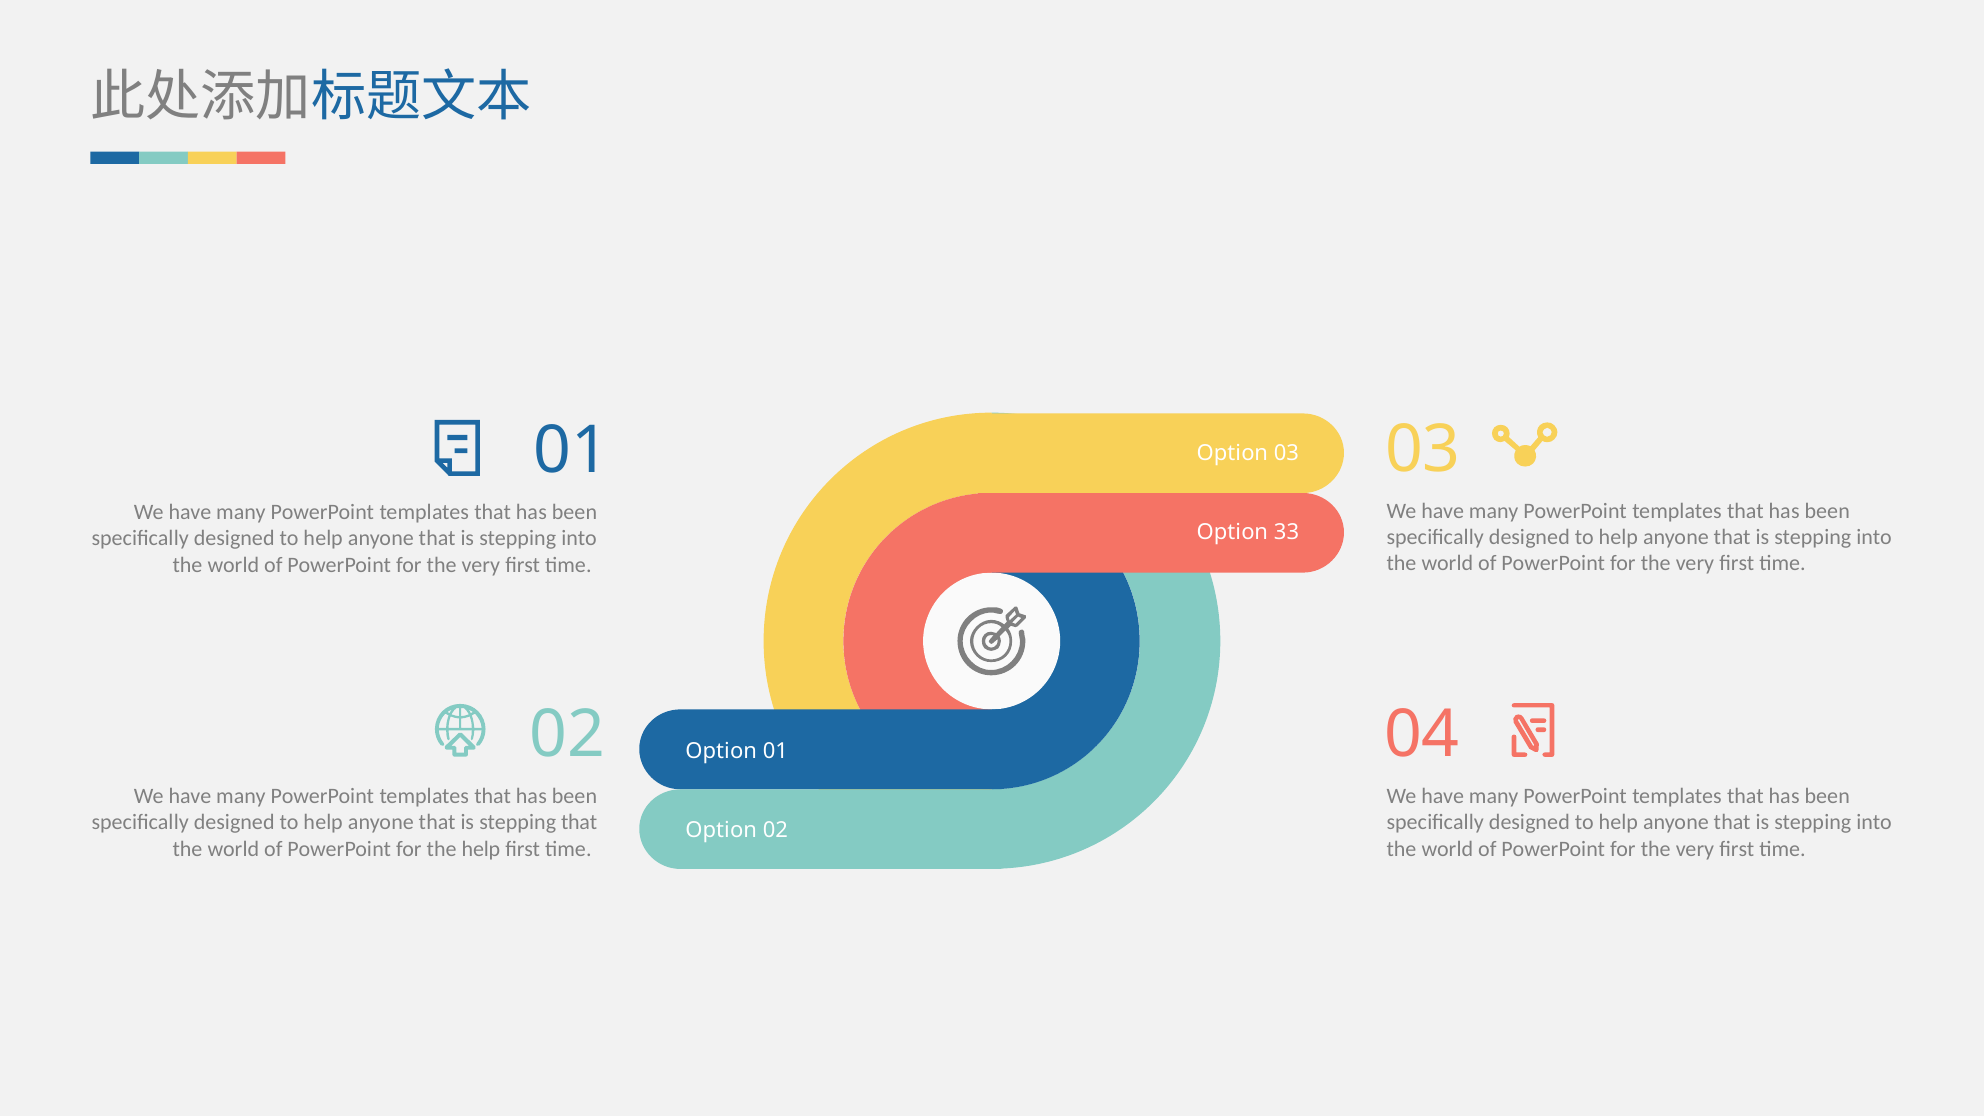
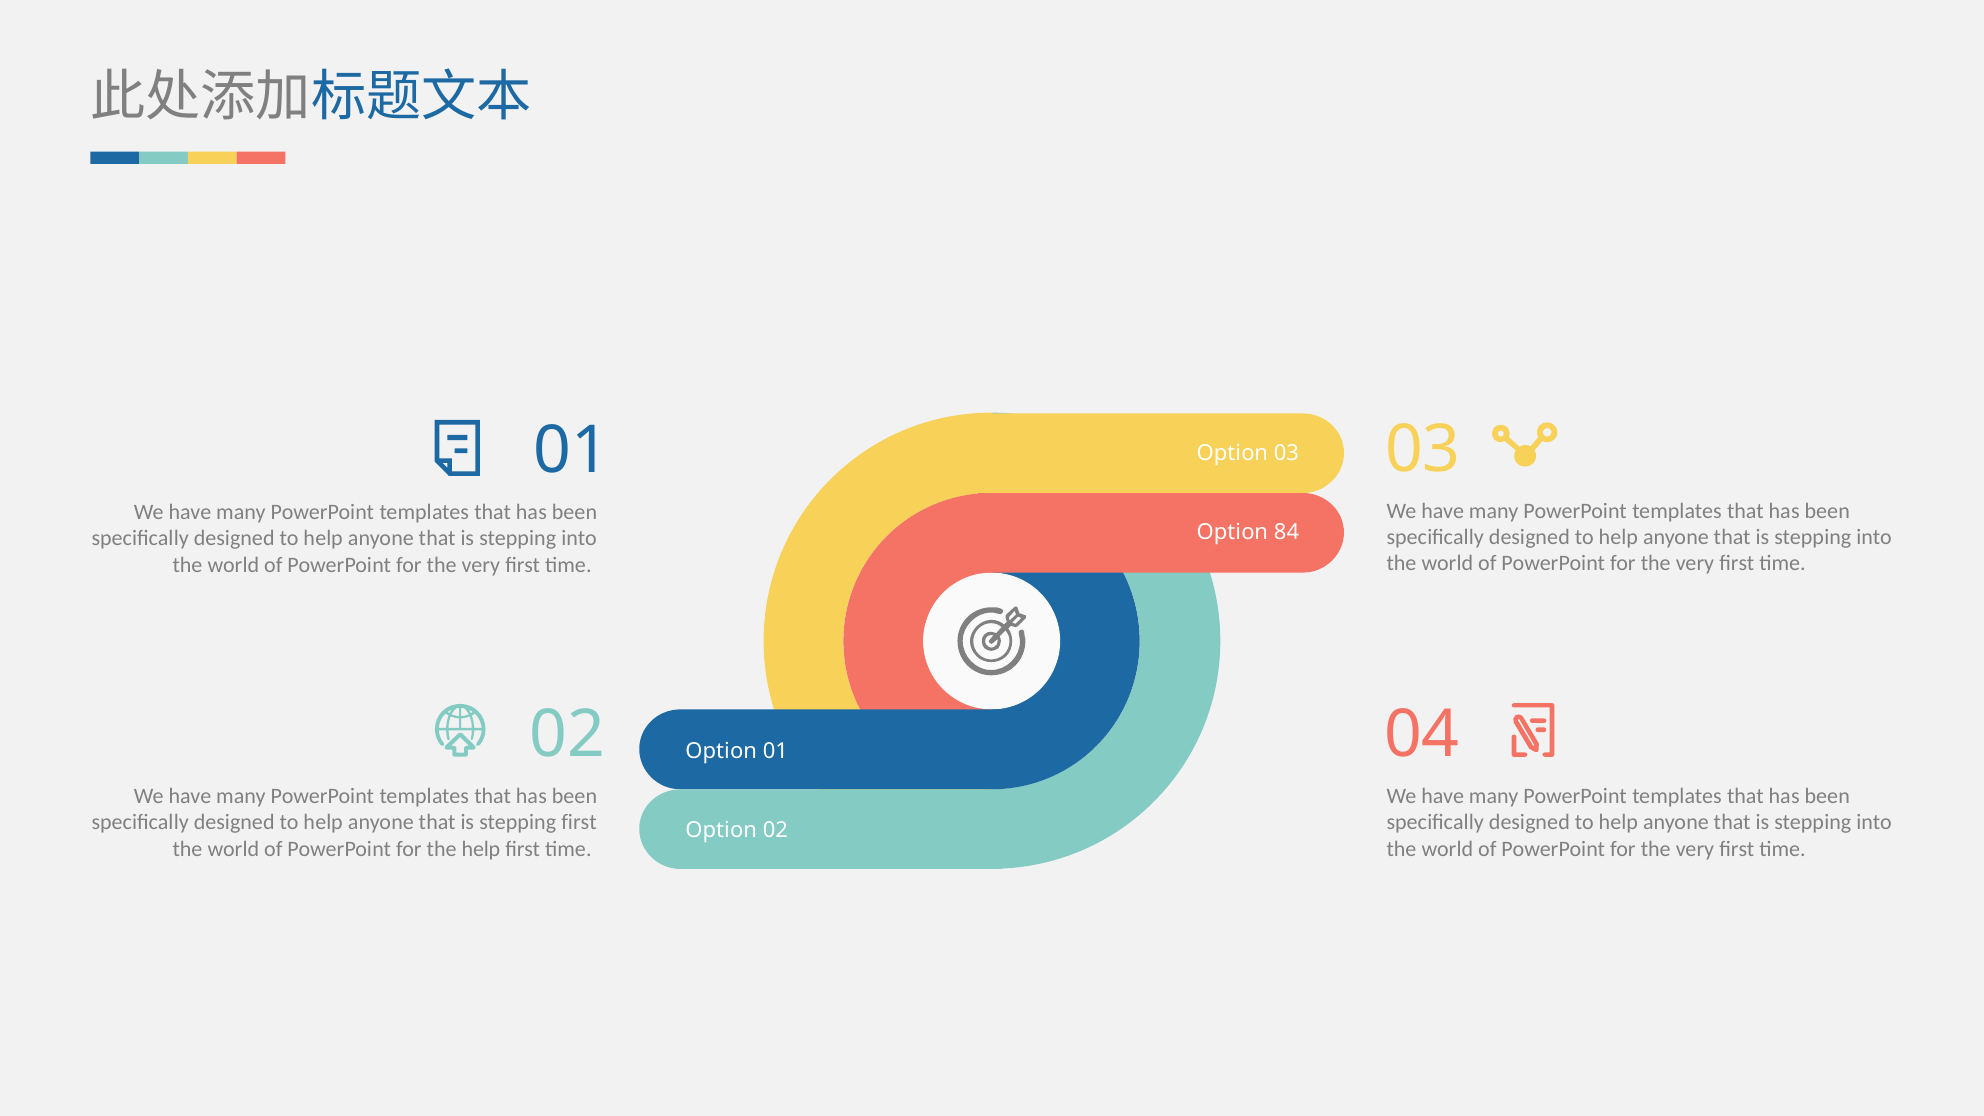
33: 33 -> 84 (1287, 533)
stepping that: that -> first (579, 823)
